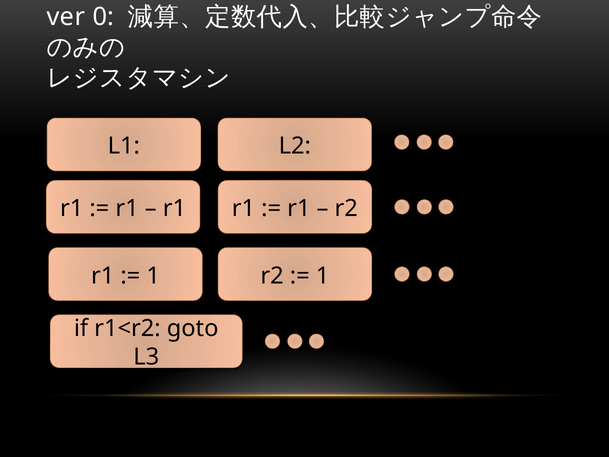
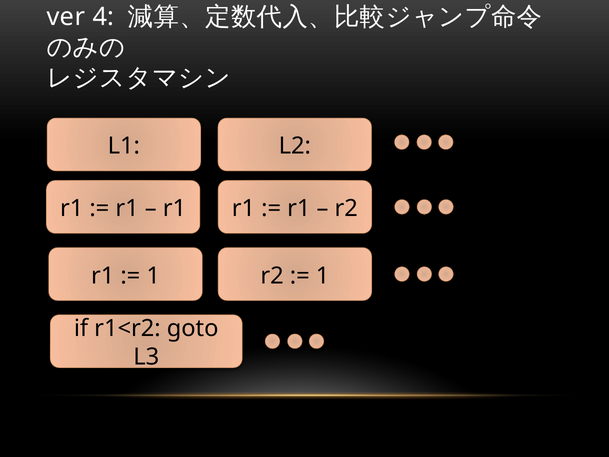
0: 0 -> 4 (103, 17)
